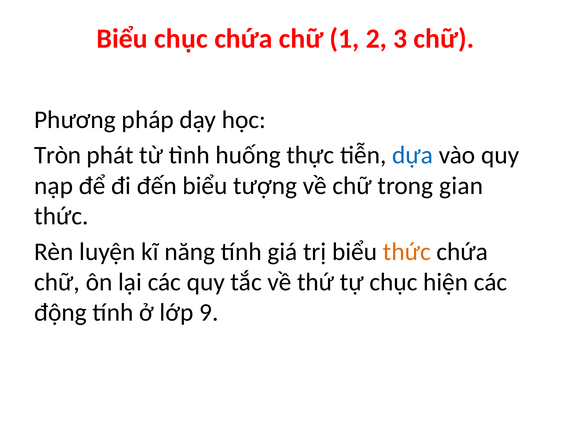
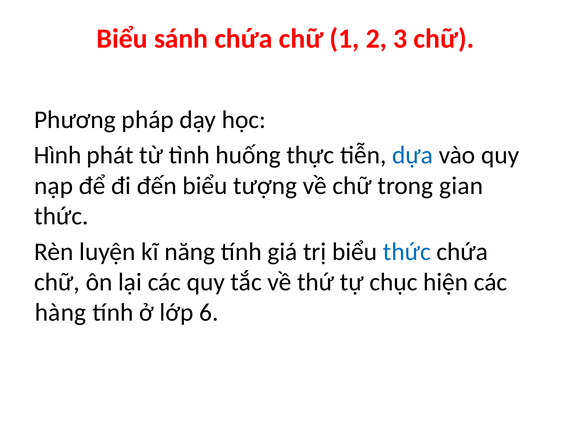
Biểu chục: chục -> sánh (181, 39)
Tròn: Tròn -> Hình (58, 155)
thức colour: orange -> blue (407, 252)
động: động -> hàng (60, 313)
9: 9 -> 6 (209, 313)
